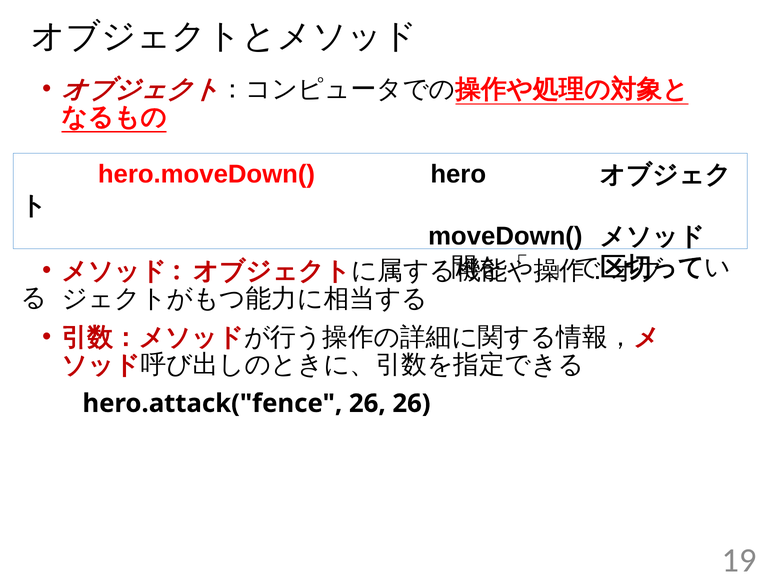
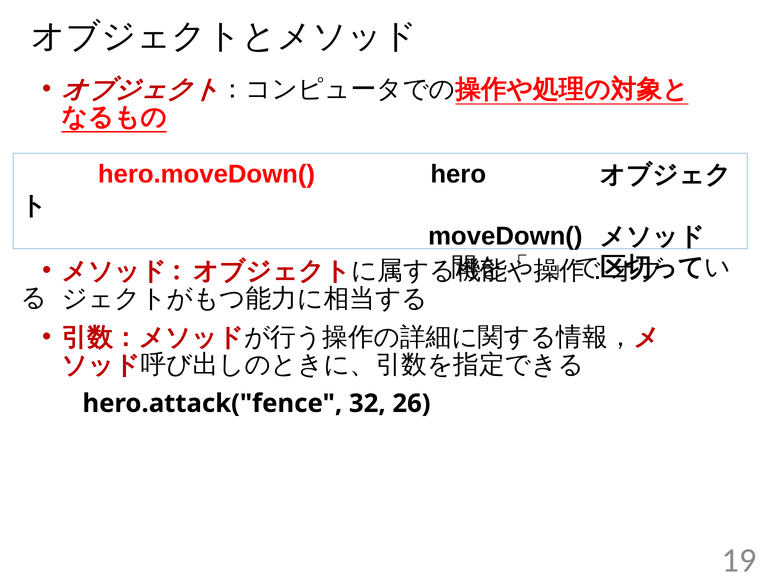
hero.attack("fence 26: 26 -> 32 (367, 403)
